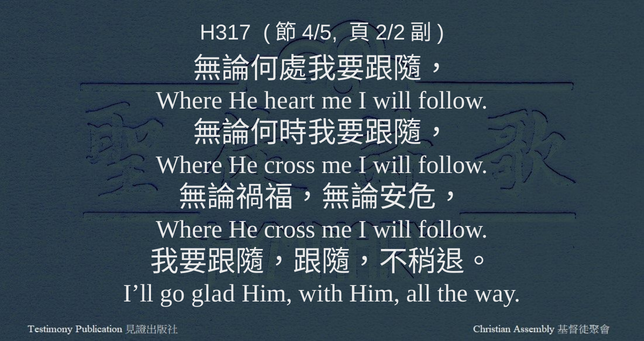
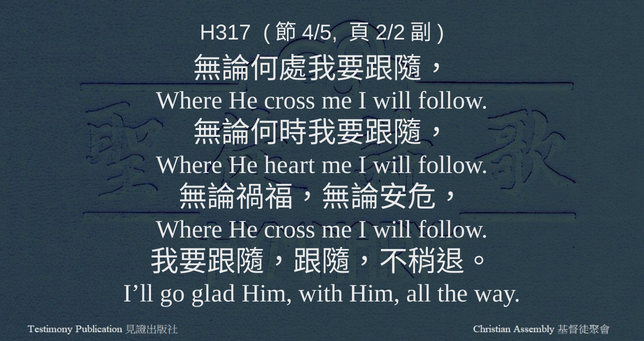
heart: heart -> cross (290, 101)
cross: cross -> heart (290, 165)
